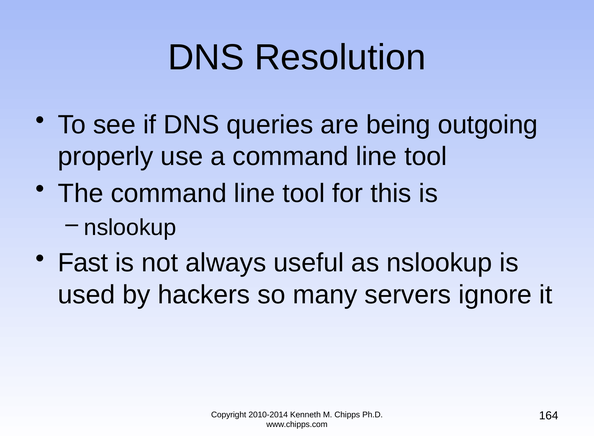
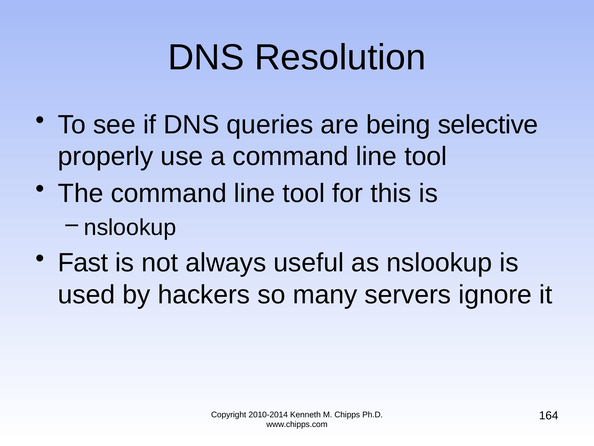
outgoing: outgoing -> selective (488, 125)
